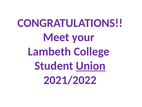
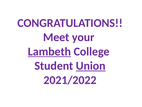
Lambeth underline: none -> present (49, 51)
